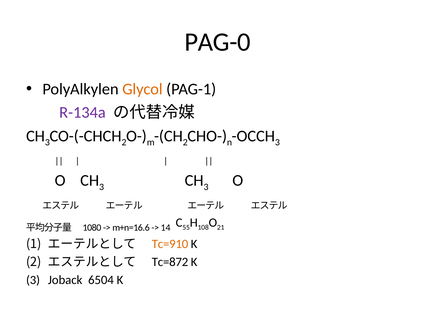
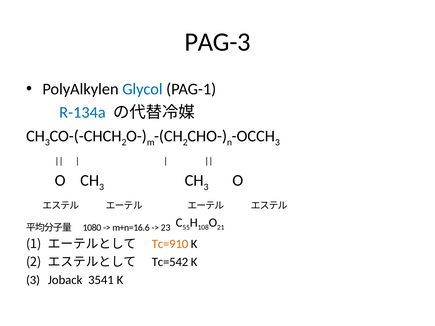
PAG-0: PAG-0 -> PAG-3 (218, 42)
Glycol colour: orange -> blue (142, 89)
R-134a colour: purple -> blue (82, 113)
14: 14 -> 23 (166, 228)
Tc=872: Tc=872 -> Tc=542 (170, 262)
6504: 6504 -> 3541 (101, 280)
